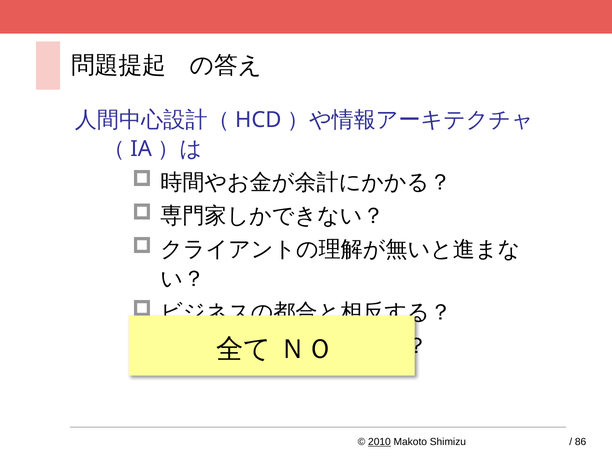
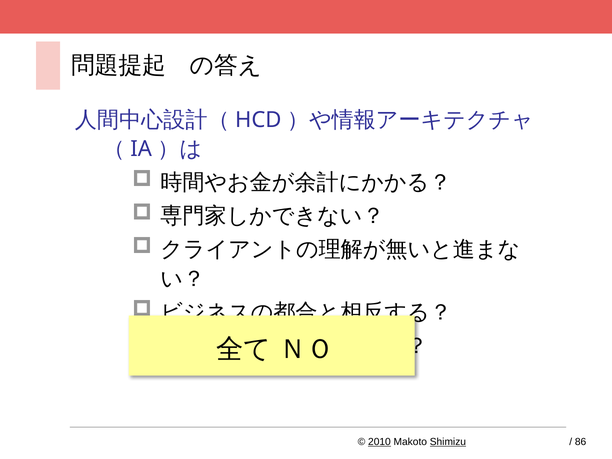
Shimizu underline: none -> present (448, 442)
